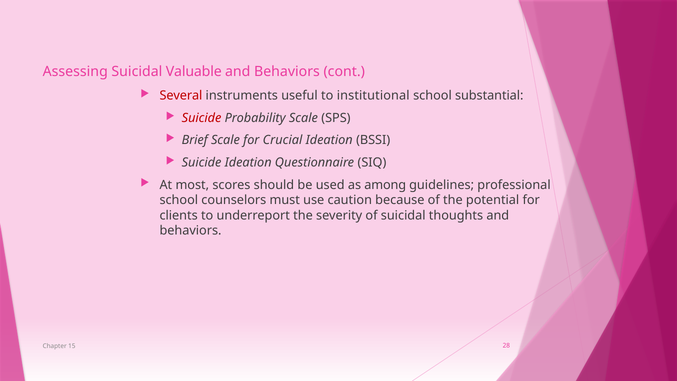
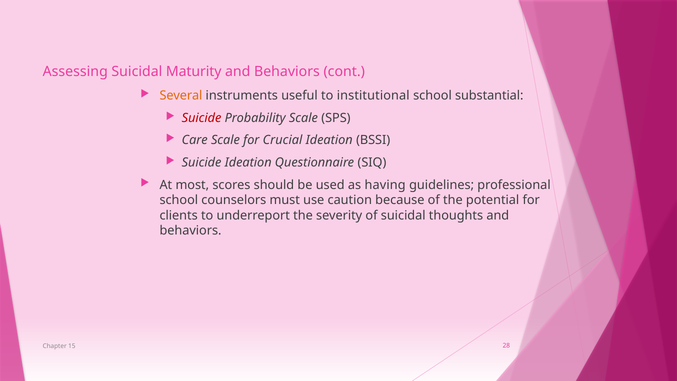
Valuable: Valuable -> Maturity (194, 71)
Several colour: red -> orange (181, 96)
Brief: Brief -> Care (195, 140)
among: among -> having (385, 185)
